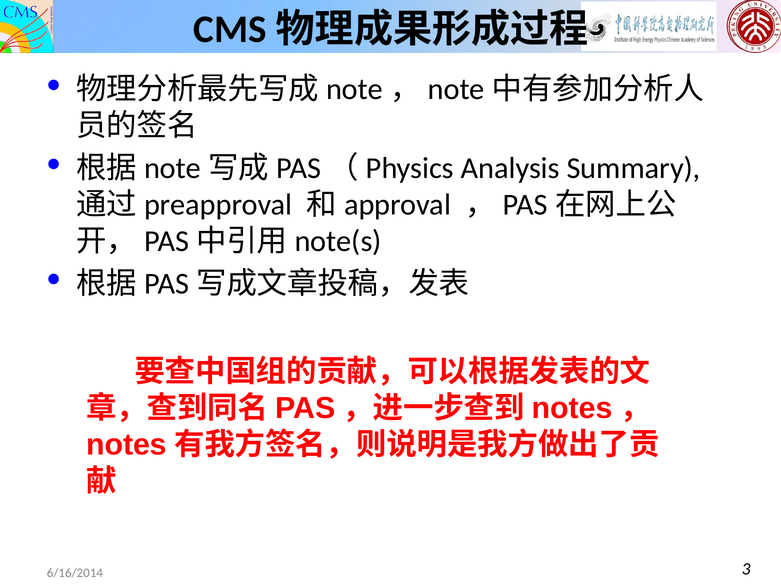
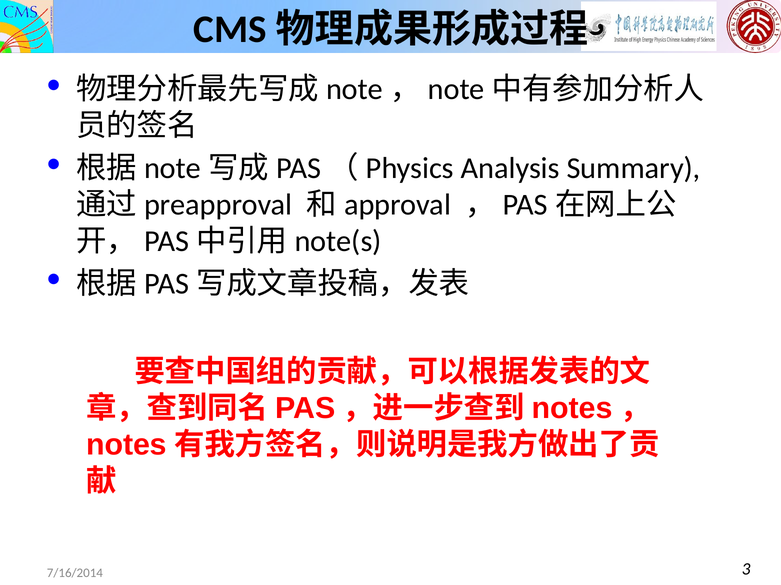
6/16/2014: 6/16/2014 -> 7/16/2014 (75, 574)
